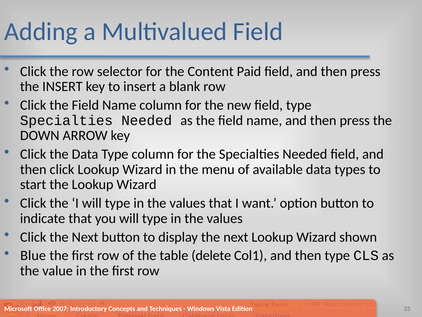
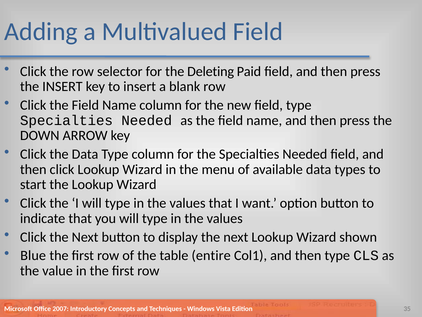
Content: Content -> Deleting (211, 71)
delete: delete -> entire (211, 255)
